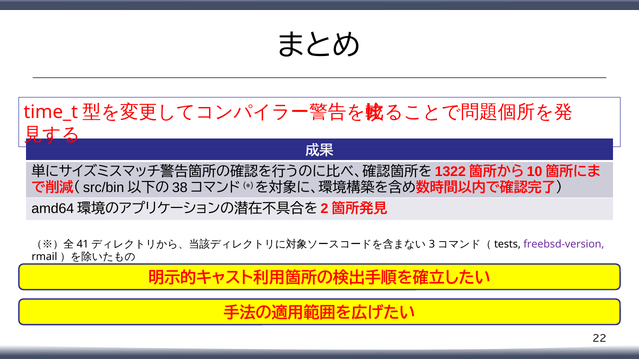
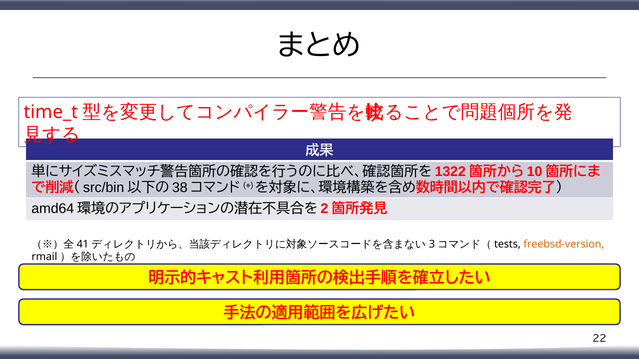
freebsd-version colour: purple -> orange (564, 244)
